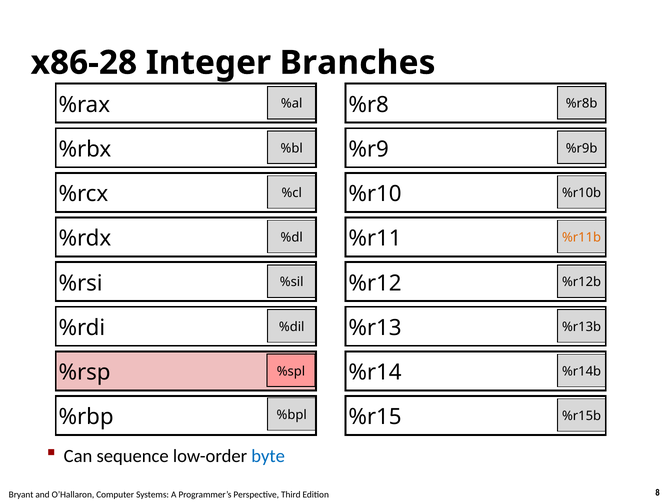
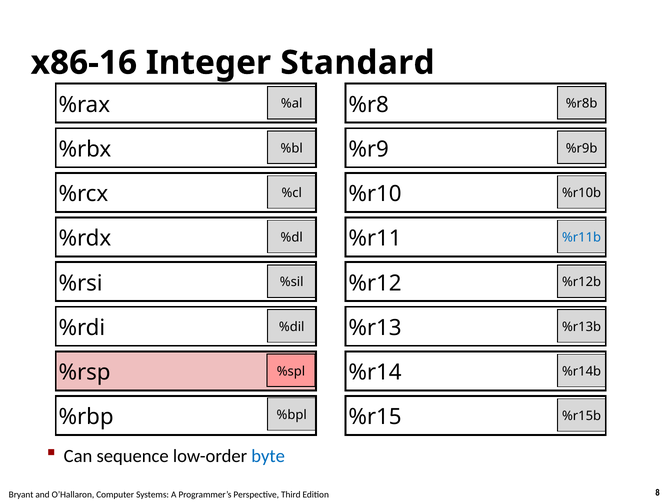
x86-28: x86-28 -> x86-16 (84, 63)
Branches: Branches -> Standard (357, 63)
%r11b colour: orange -> blue (582, 237)
